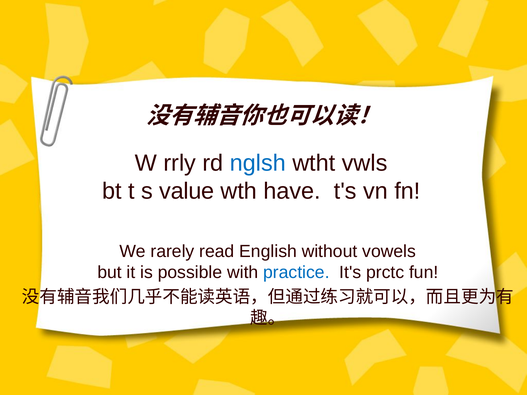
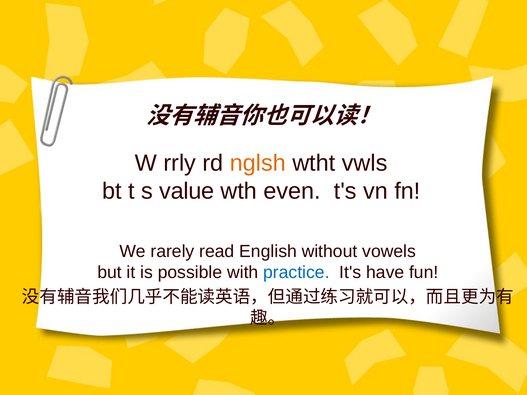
nglsh colour: blue -> orange (258, 163)
have: have -> even (292, 191)
prctc: prctc -> have (385, 273)
